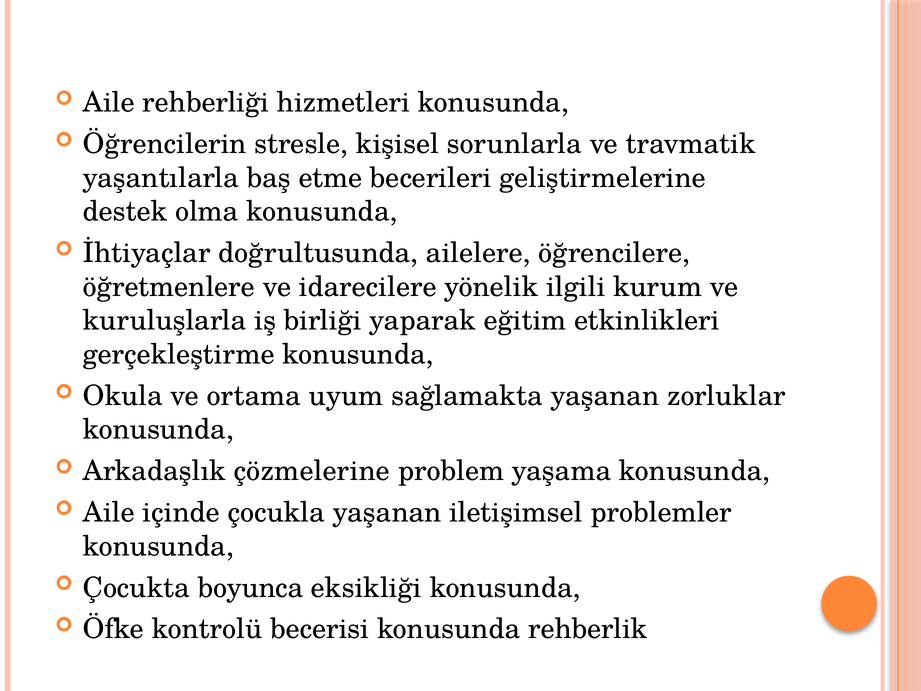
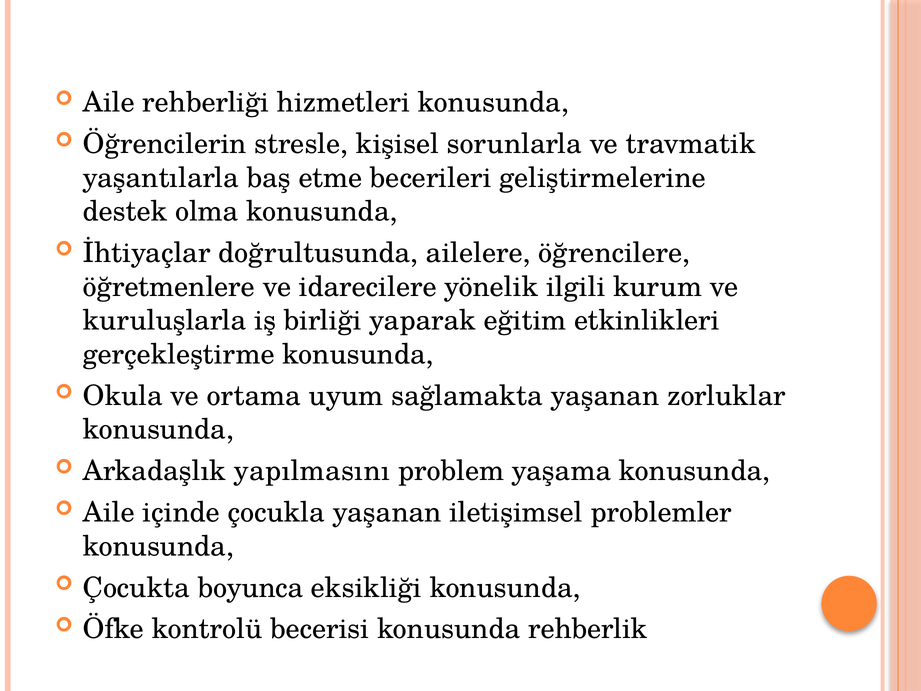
çözmelerine: çözmelerine -> yapılmasını (312, 471)
